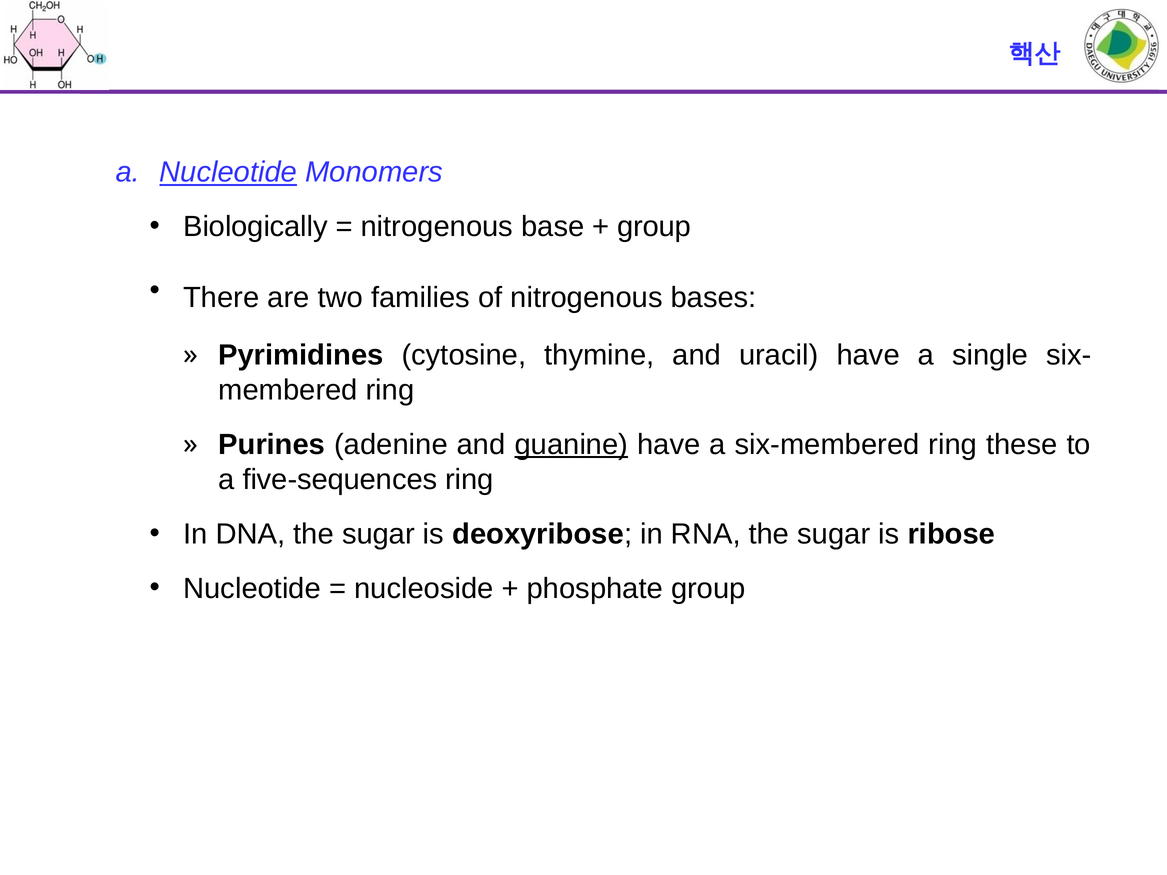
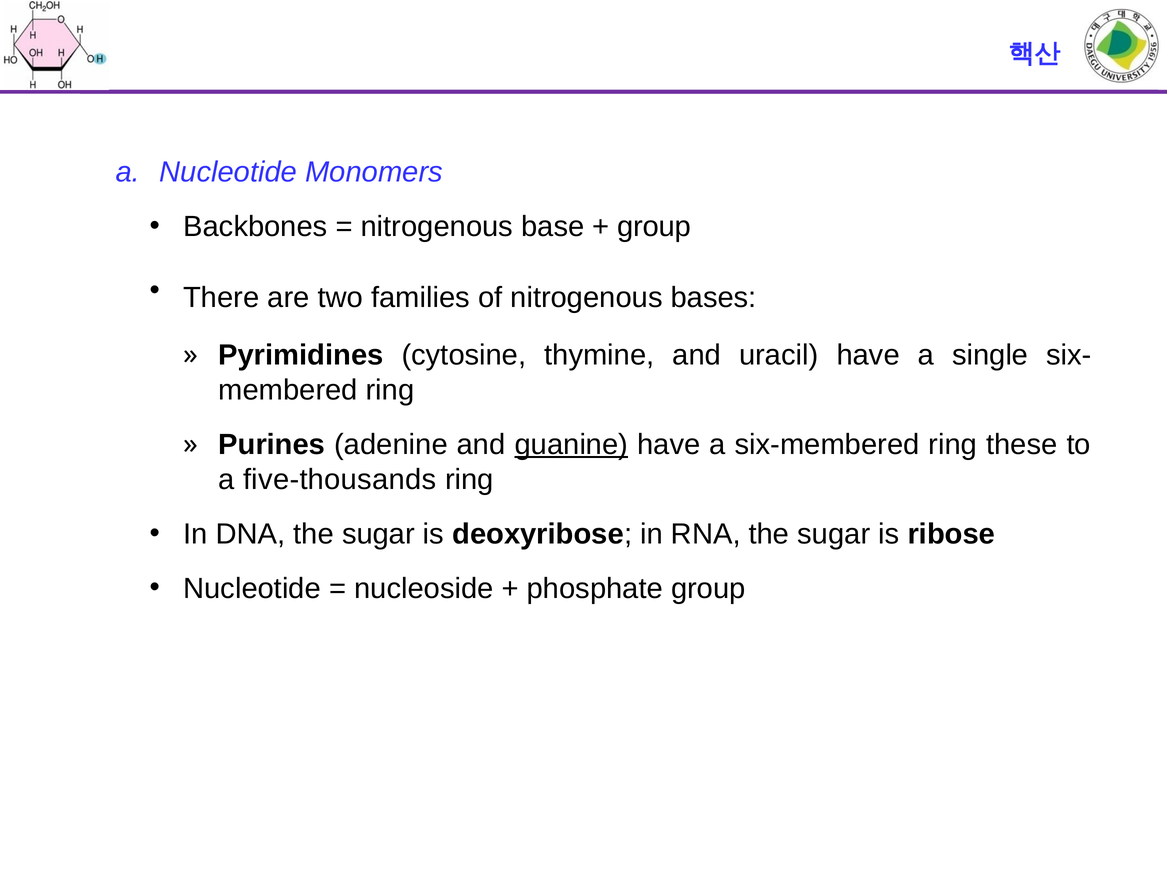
Nucleotide underline: present -> none (228, 172)
Biologically: Biologically -> Backbones (255, 227)
five-sequences: five-sequences -> five-thousands (340, 480)
